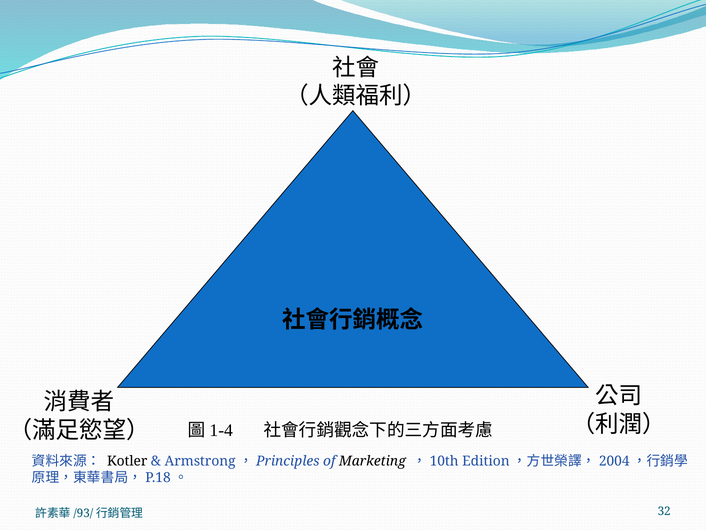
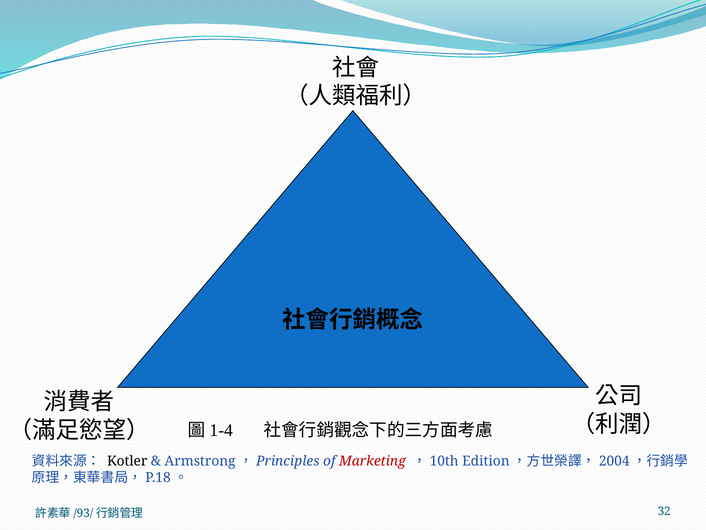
Marketing colour: black -> red (372, 461)
